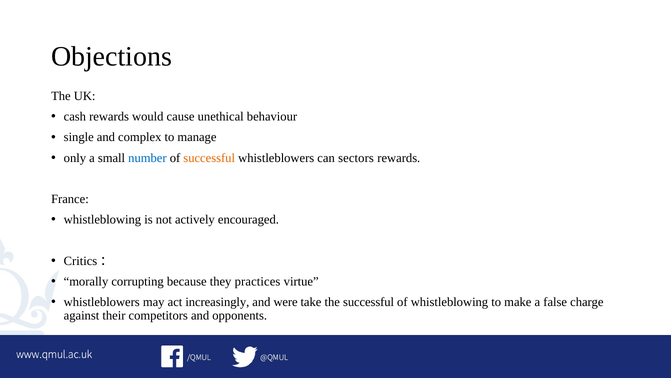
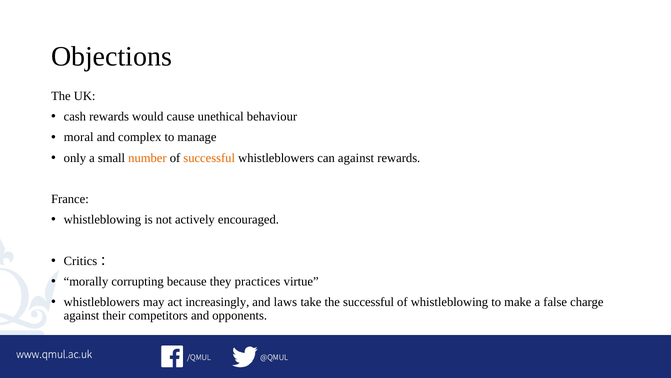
single: single -> moral (79, 137)
number colour: blue -> orange (147, 158)
can sectors: sectors -> against (356, 158)
were: were -> laws (285, 302)
